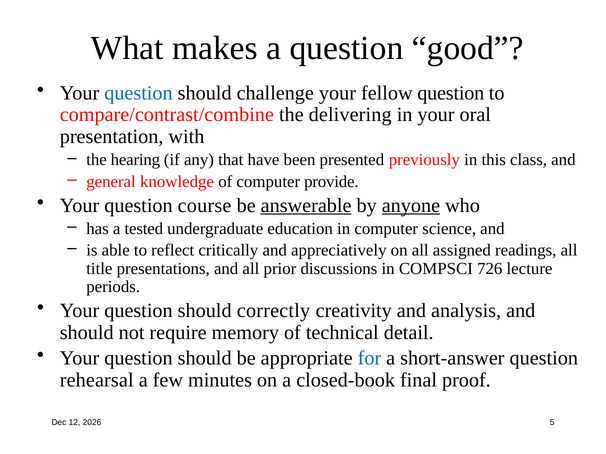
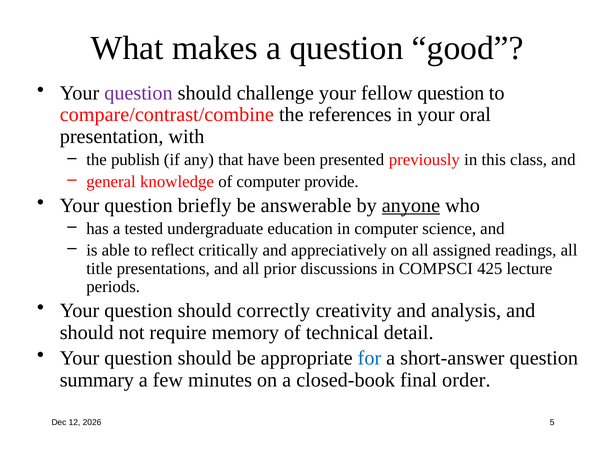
question colour: blue -> purple (138, 93)
delivering: delivering -> references (350, 115)
hearing: hearing -> publish (135, 160)
course: course -> briefly (205, 206)
answerable underline: present -> none (306, 206)
726: 726 -> 425 (490, 269)
rehearsal: rehearsal -> summary (97, 380)
proof: proof -> order (466, 380)
